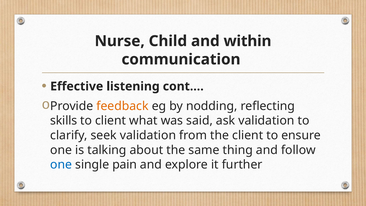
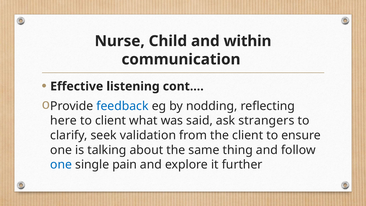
feedback colour: orange -> blue (123, 106)
skills: skills -> here (64, 121)
ask validation: validation -> strangers (266, 121)
